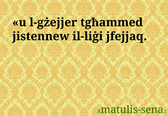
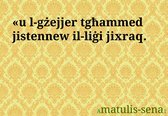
jfejjaq: jfejjaq -> jixraq (126, 36)
